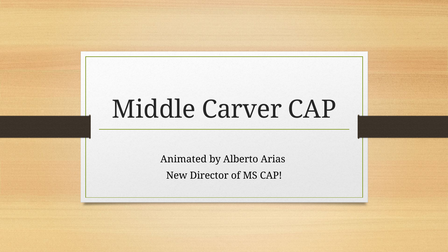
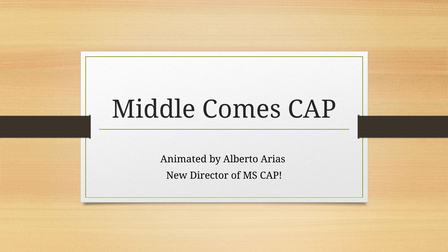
Carver: Carver -> Comes (242, 109)
